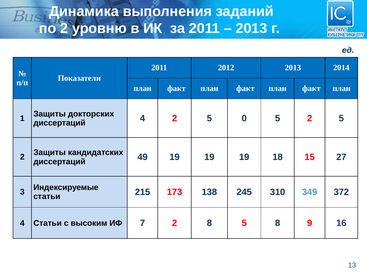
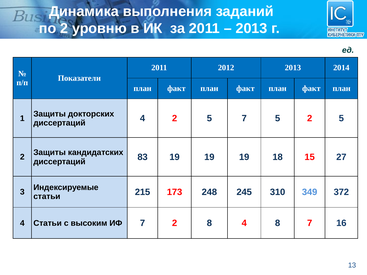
5 0: 0 -> 7 (244, 119)
49: 49 -> 83 (143, 157)
138: 138 -> 248 (209, 192)
8 5: 5 -> 4 (244, 223)
8 9: 9 -> 7 (310, 223)
